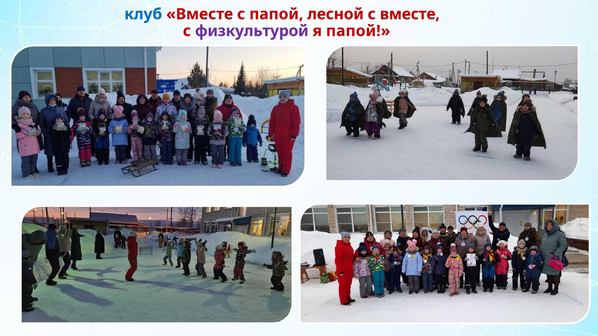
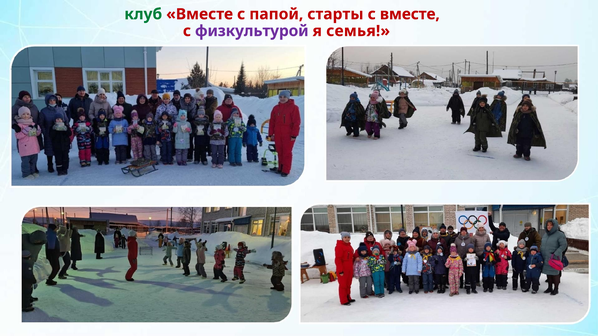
клуб colour: blue -> green (143, 14)
лесной: лесной -> старты (335, 14)
я папой: папой -> семья (358, 31)
